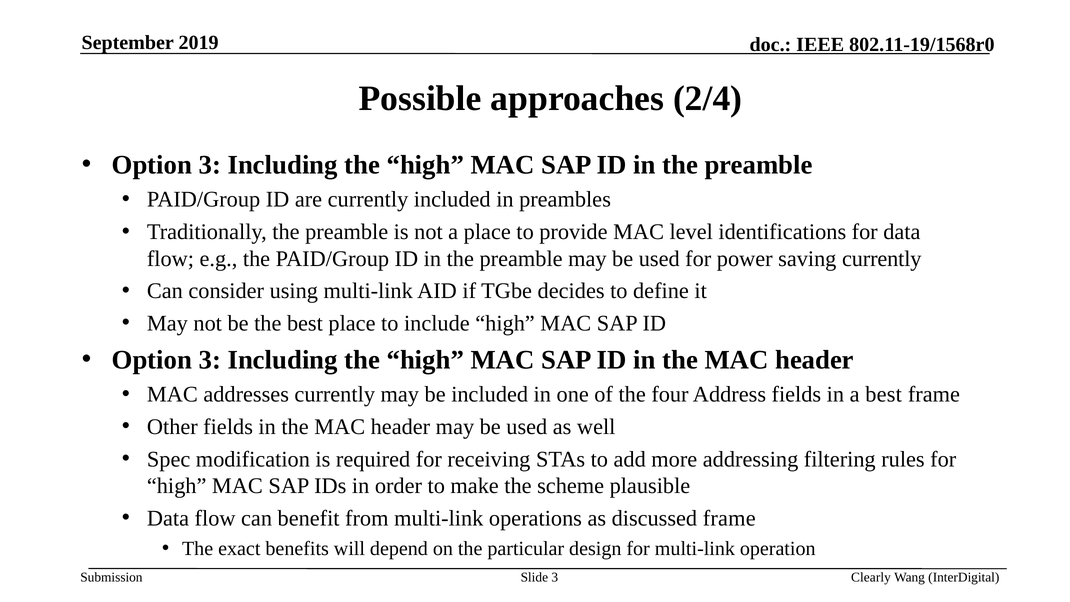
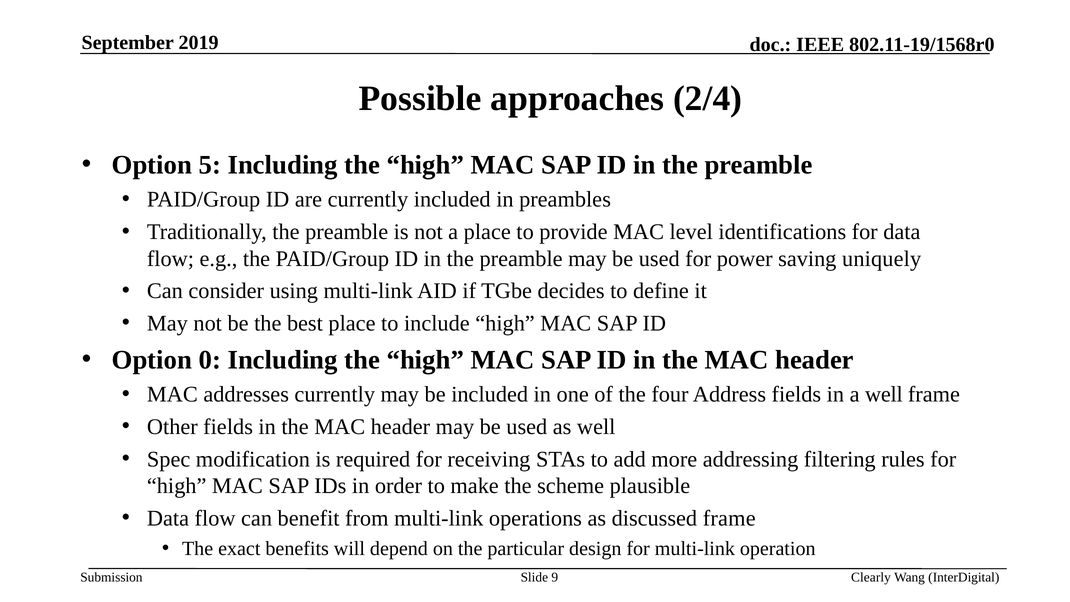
3: 3 -> 5 (210, 165)
saving currently: currently -> uniquely (882, 259)
3: 3 -> 0 (210, 360)
a best: best -> well (884, 394)
Slide 3: 3 -> 9 (555, 577)
